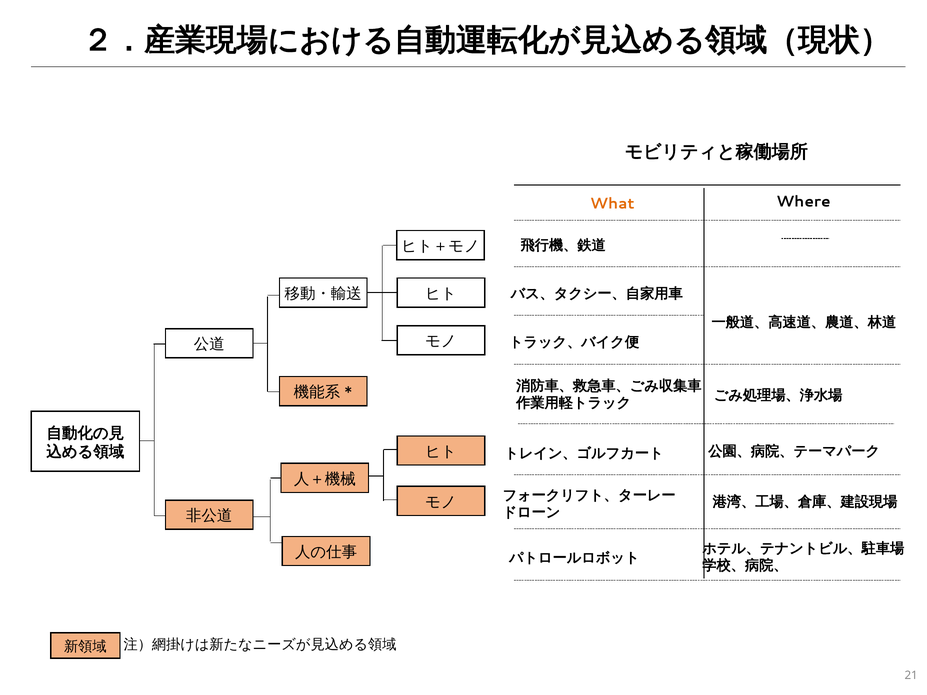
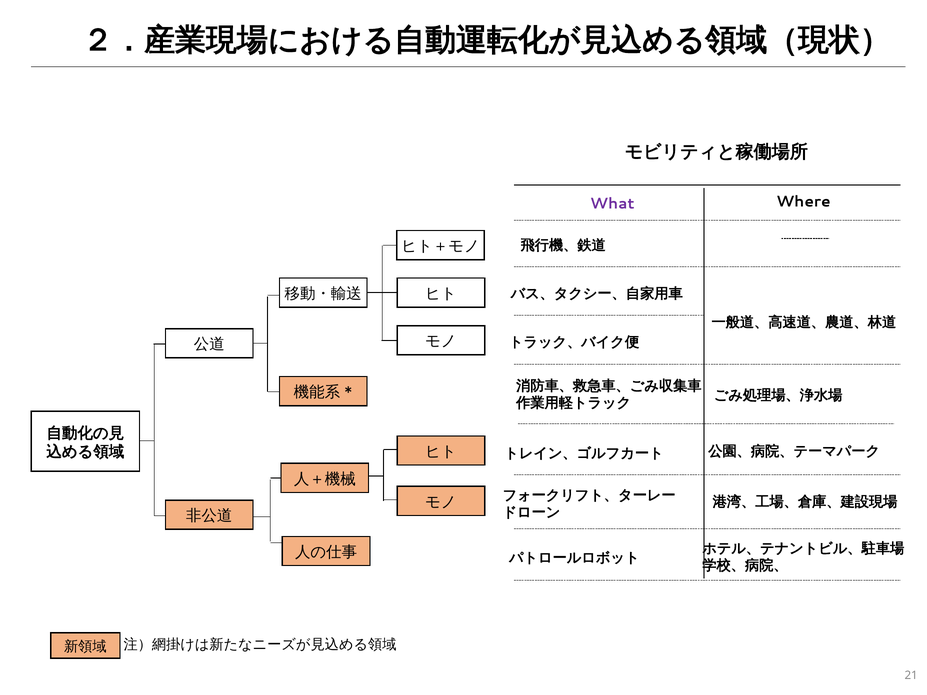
What colour: orange -> purple (612, 204)
